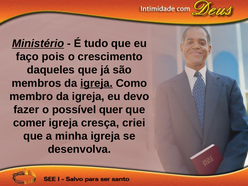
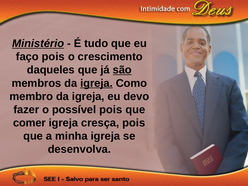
são underline: none -> present (122, 70)
possível quer: quer -> pois (111, 110)
cresça criei: criei -> pois (134, 123)
